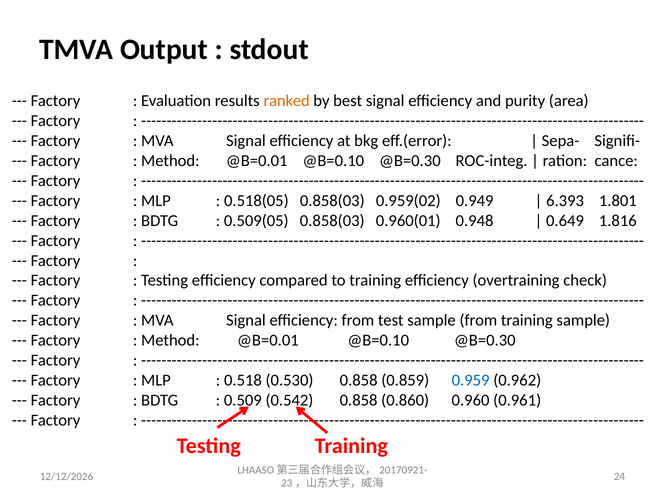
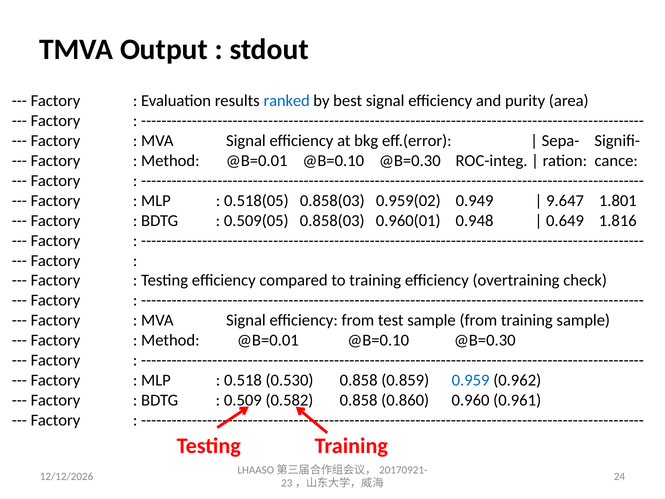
ranked colour: orange -> blue (287, 101)
6.393: 6.393 -> 9.647 (565, 201)
0.542: 0.542 -> 0.582 (289, 400)
